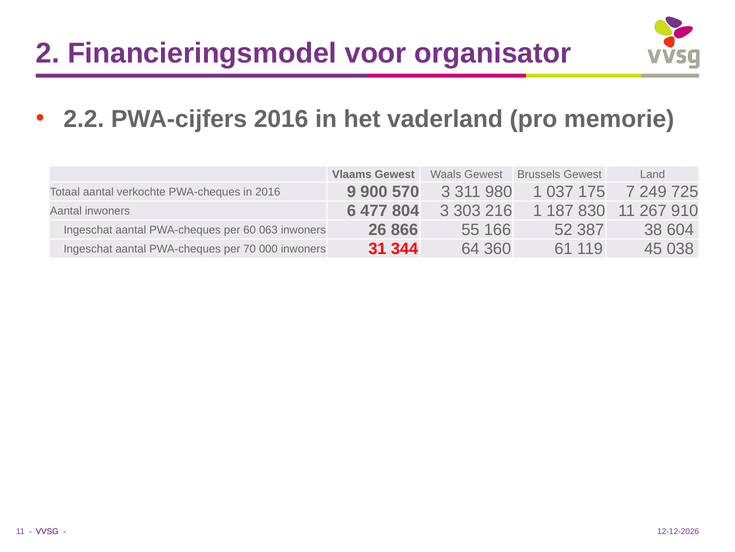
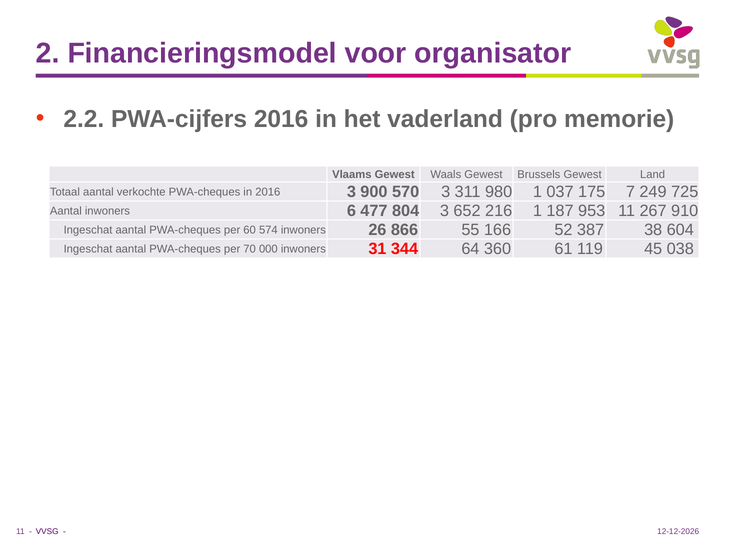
2016 9: 9 -> 3 (351, 192)
303: 303 -> 652 (467, 211)
830: 830 -> 953 (592, 211)
063: 063 -> 574 (268, 230)
